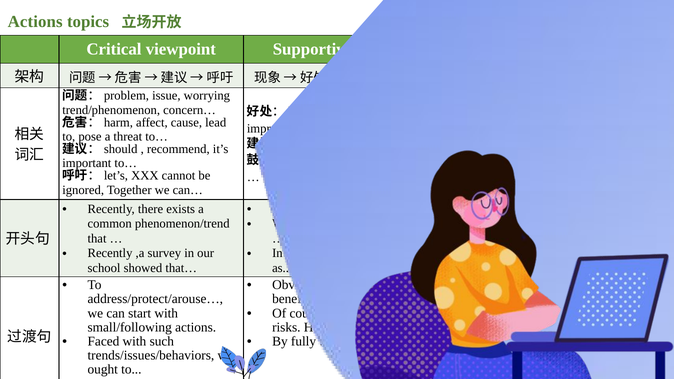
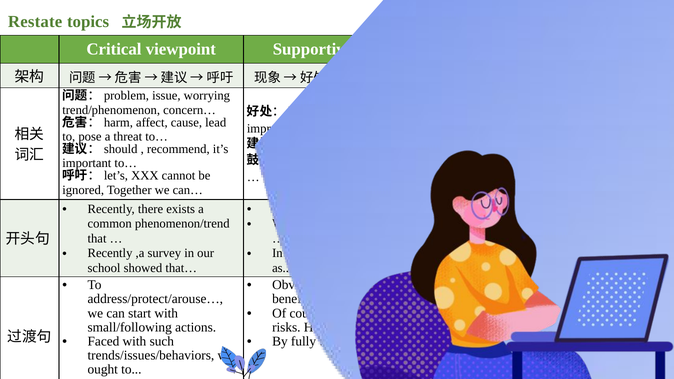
Actions: Actions -> Restate (35, 22)
